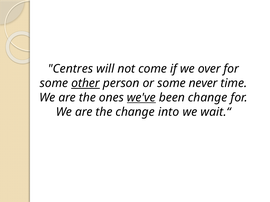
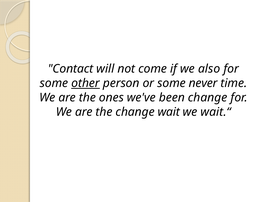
Centres: Centres -> Contact (71, 69)
over: over -> also (209, 69)
we've underline: present -> none (141, 98)
into: into -> wait (169, 112)
